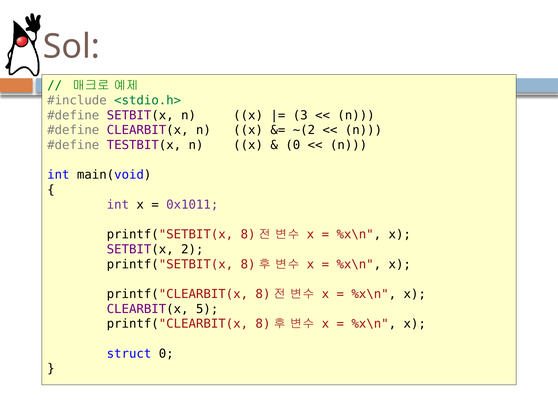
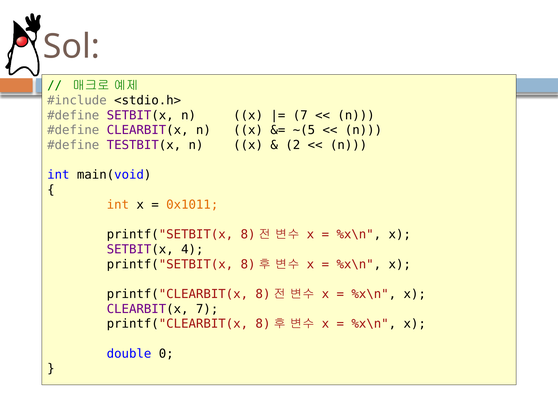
<stdio.h> colour: green -> black (148, 100)
3: 3 -> 7 (300, 115)
~(2: ~(2 -> ~(5 (304, 130)
0: 0 -> 2 (293, 145)
int colour: purple -> orange (118, 204)
0x1011 colour: purple -> orange (192, 204)
2: 2 -> 4 (192, 249)
CLEARBIT(x 5: 5 -> 7 (207, 309)
struct: struct -> double (129, 353)
